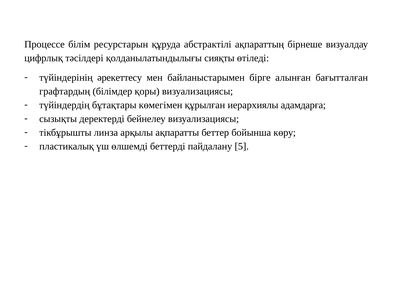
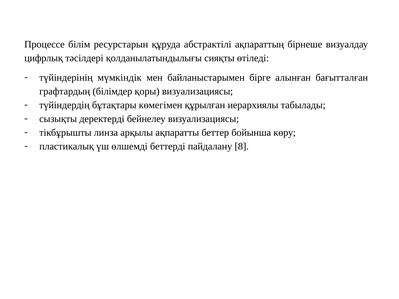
әрекеттесу: әрекеттесу -> мүмкіндік (120, 78)
адамдарға: адамдарға -> табылады (303, 105)
5: 5 -> 8 (242, 146)
